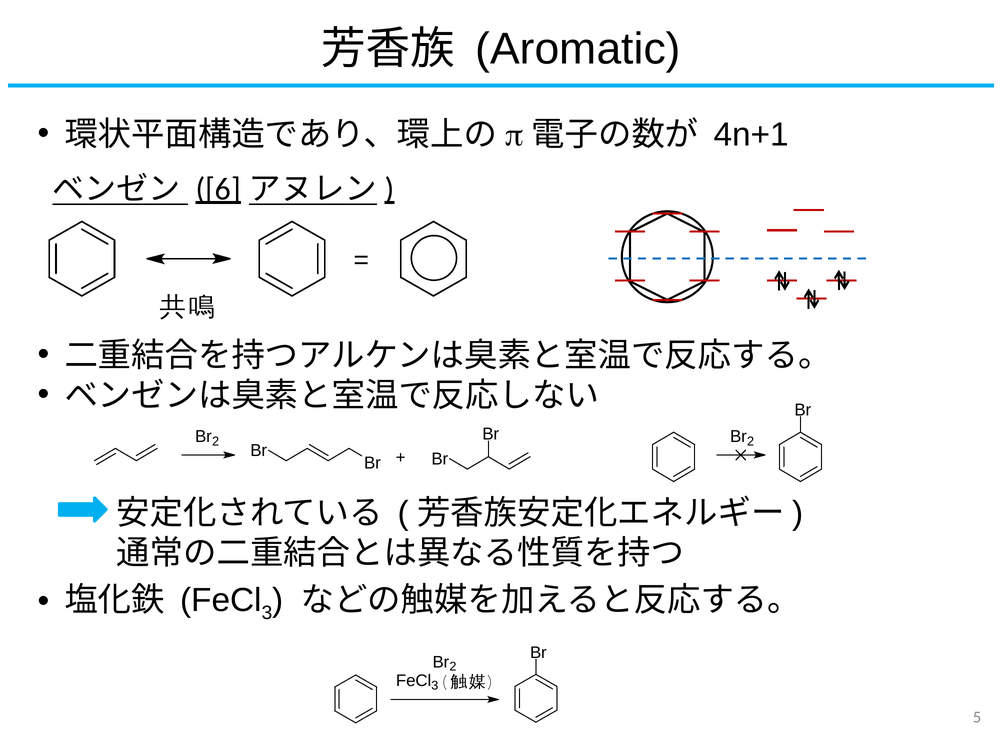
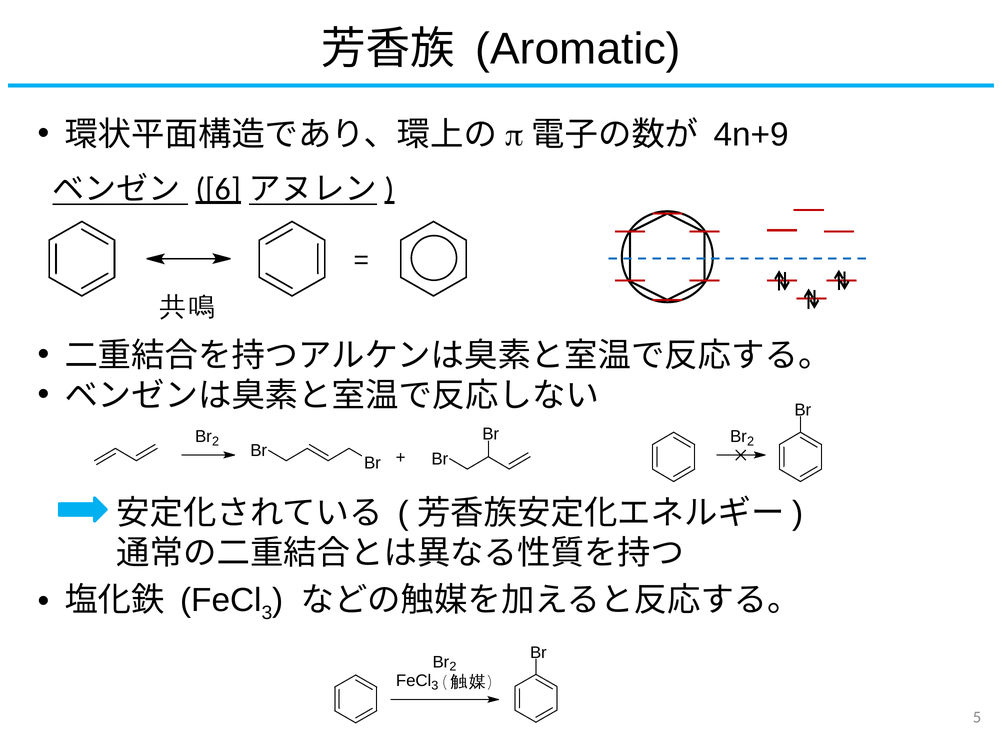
4n+1: 4n+1 -> 4n+9 (751, 135)
